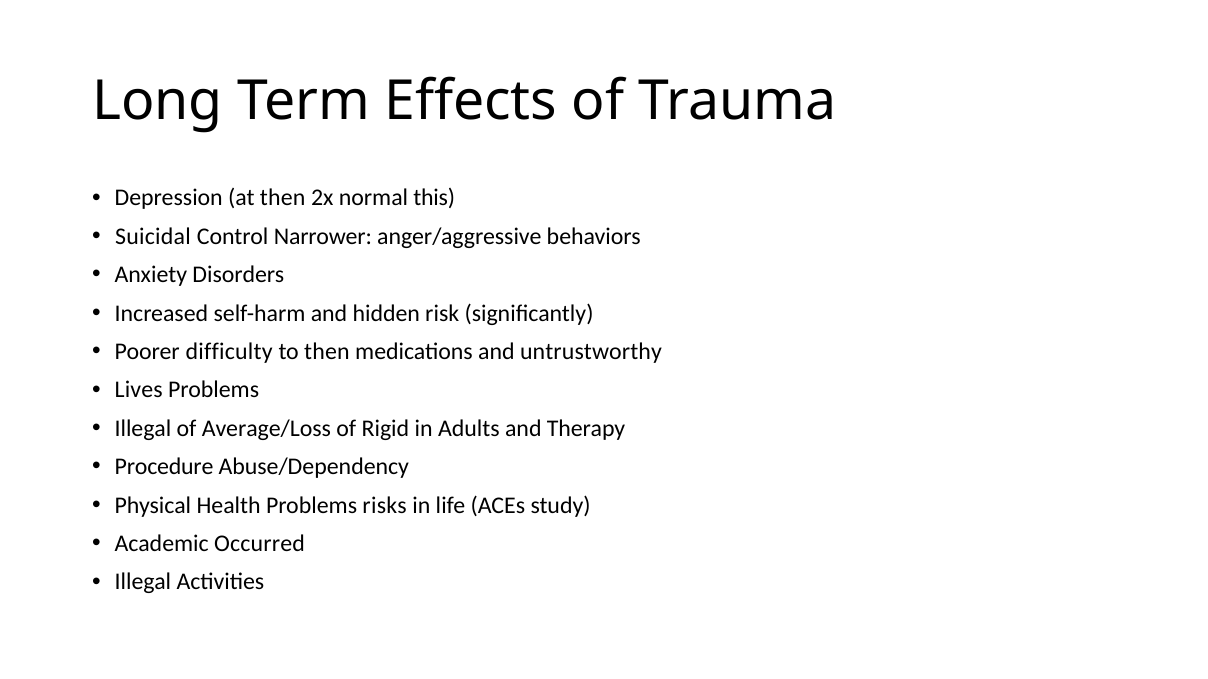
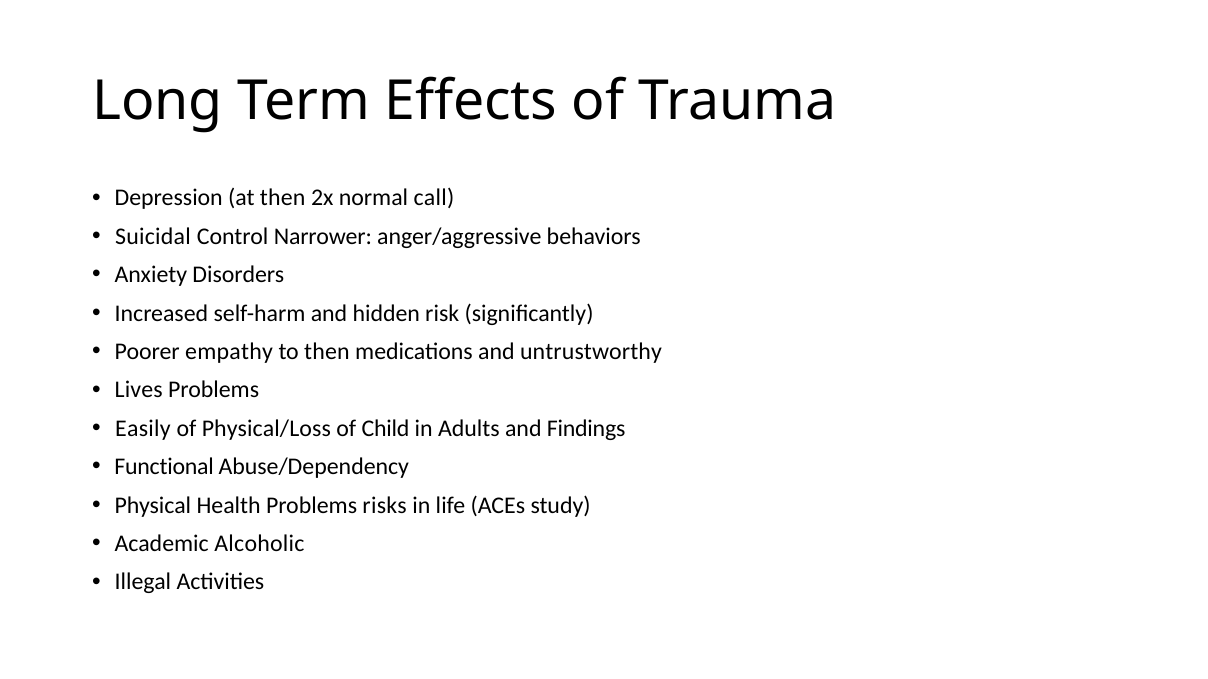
this: this -> call (434, 198)
difficulty: difficulty -> empathy (229, 352)
Illegal: Illegal -> Easily (143, 429)
Average/Loss: Average/Loss -> Physical/Loss (266, 429)
Rigid: Rigid -> Child (386, 429)
Therapy: Therapy -> Findings (586, 429)
Procedure: Procedure -> Functional (164, 467)
Occurred: Occurred -> Alcoholic (259, 544)
